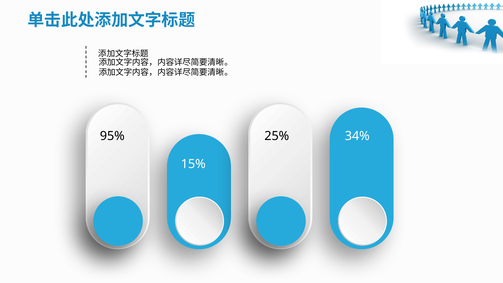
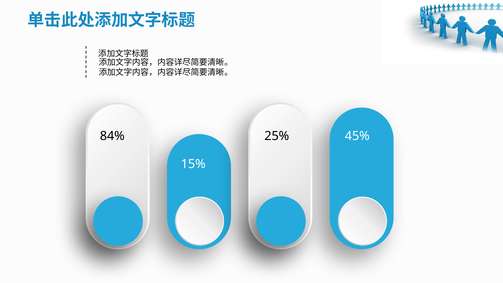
95%: 95% -> 84% (112, 136)
34%: 34% -> 45% (357, 136)
